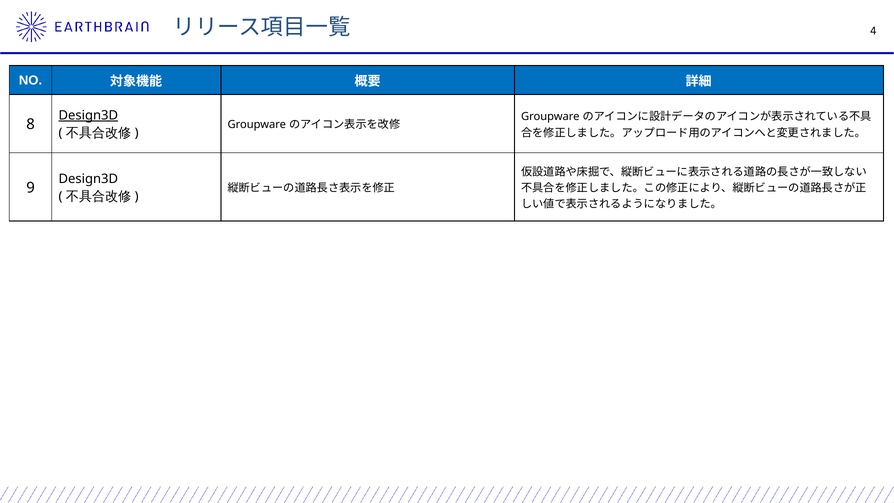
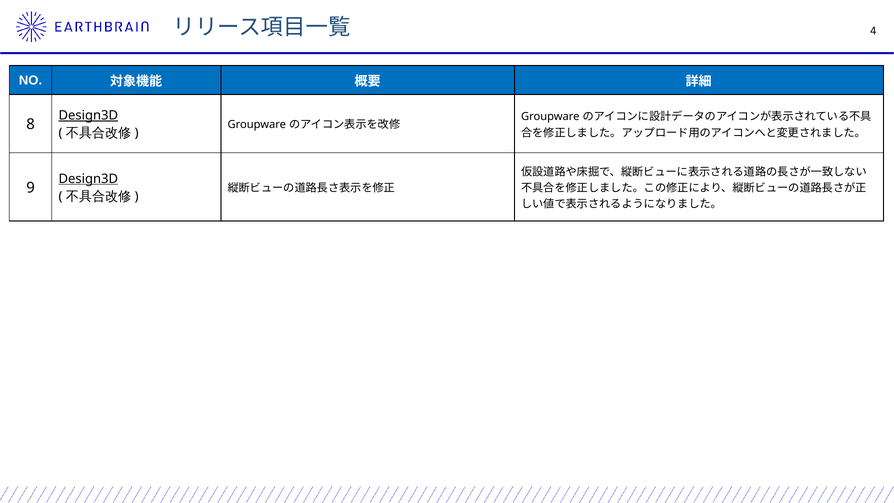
Design3D underline: none -> present (88, 179)
